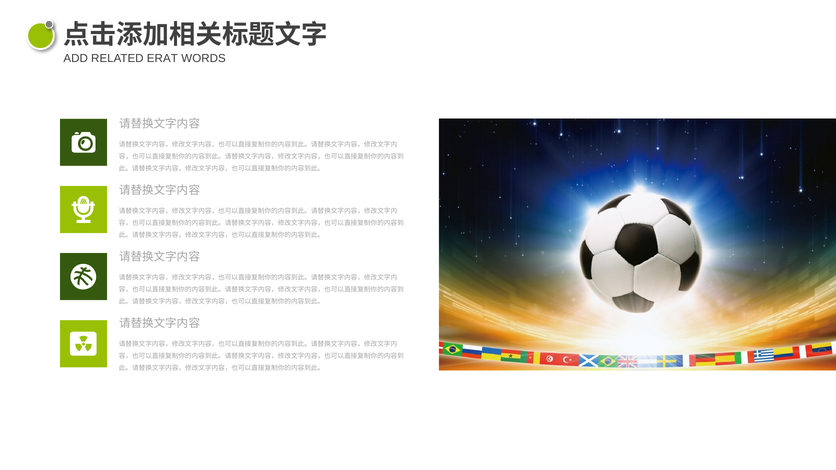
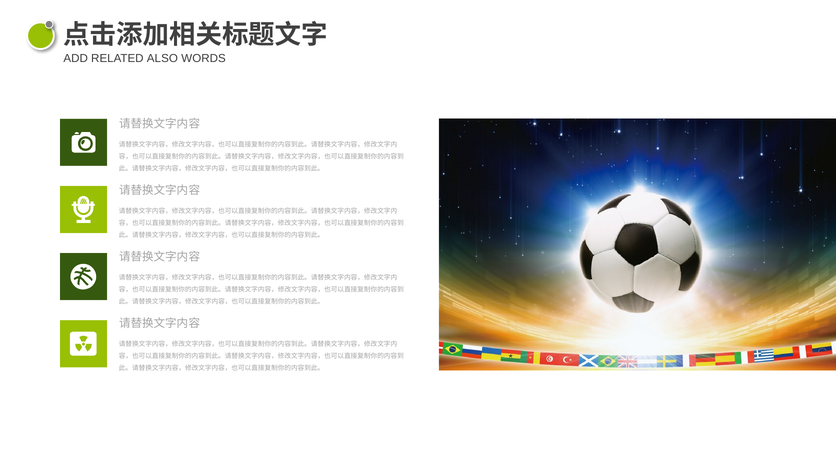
ERAT: ERAT -> ALSO (162, 58)
